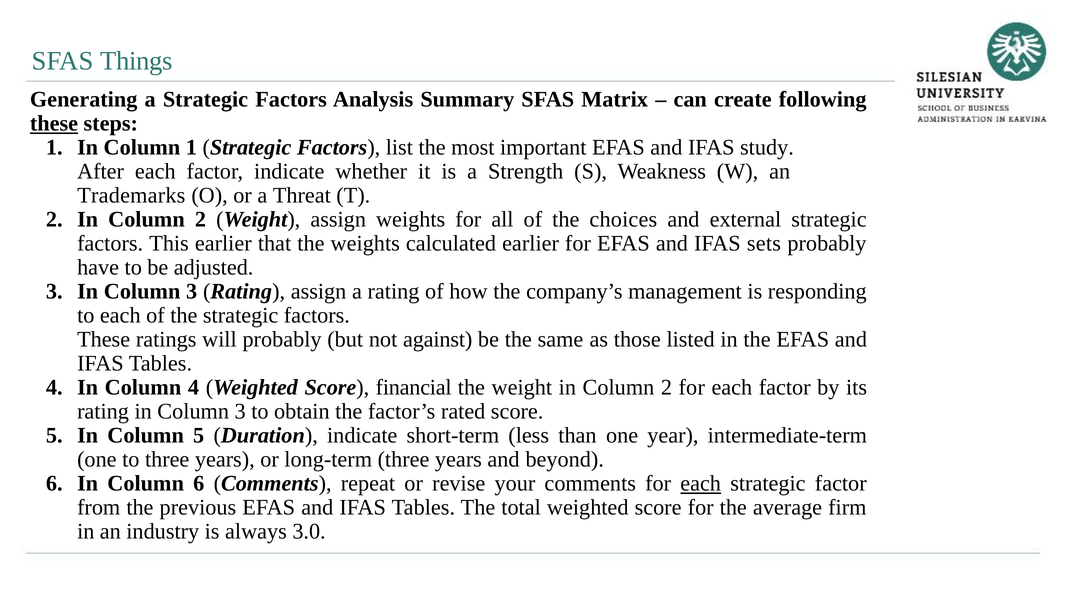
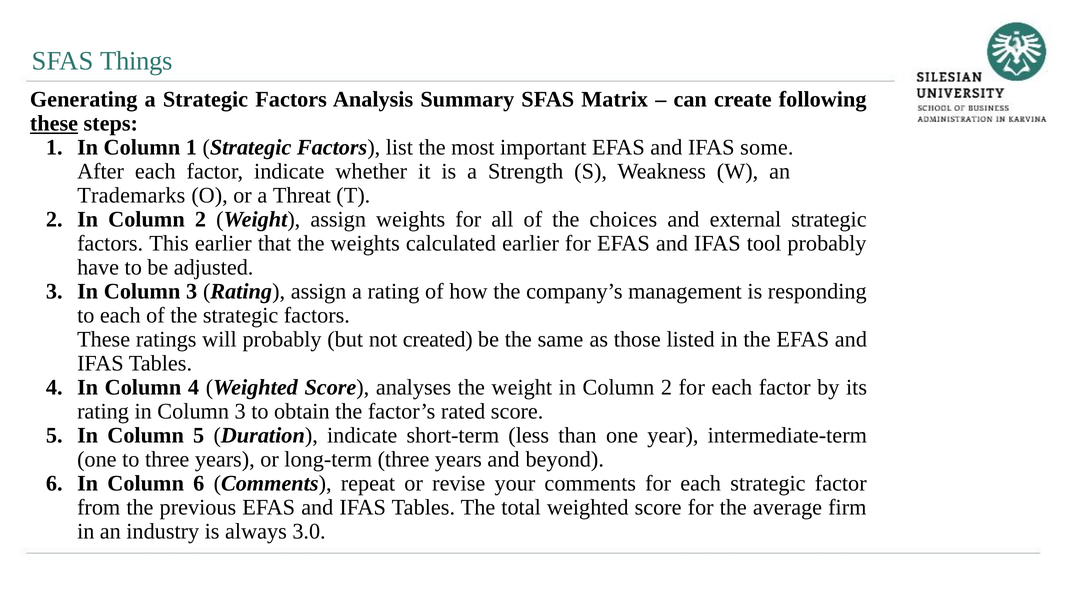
study: study -> some (767, 147)
sets: sets -> tool (764, 243)
against: against -> created (438, 339)
financial: financial -> analyses (414, 387)
each underline: present -> none (701, 483)
